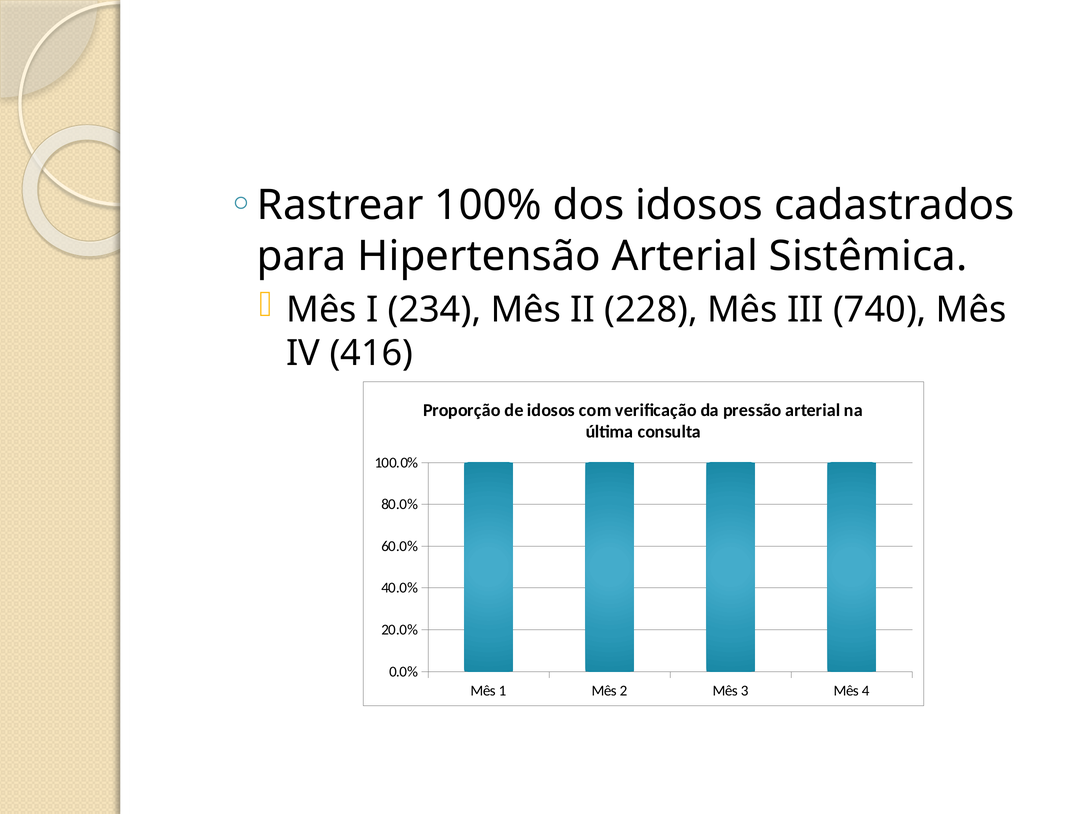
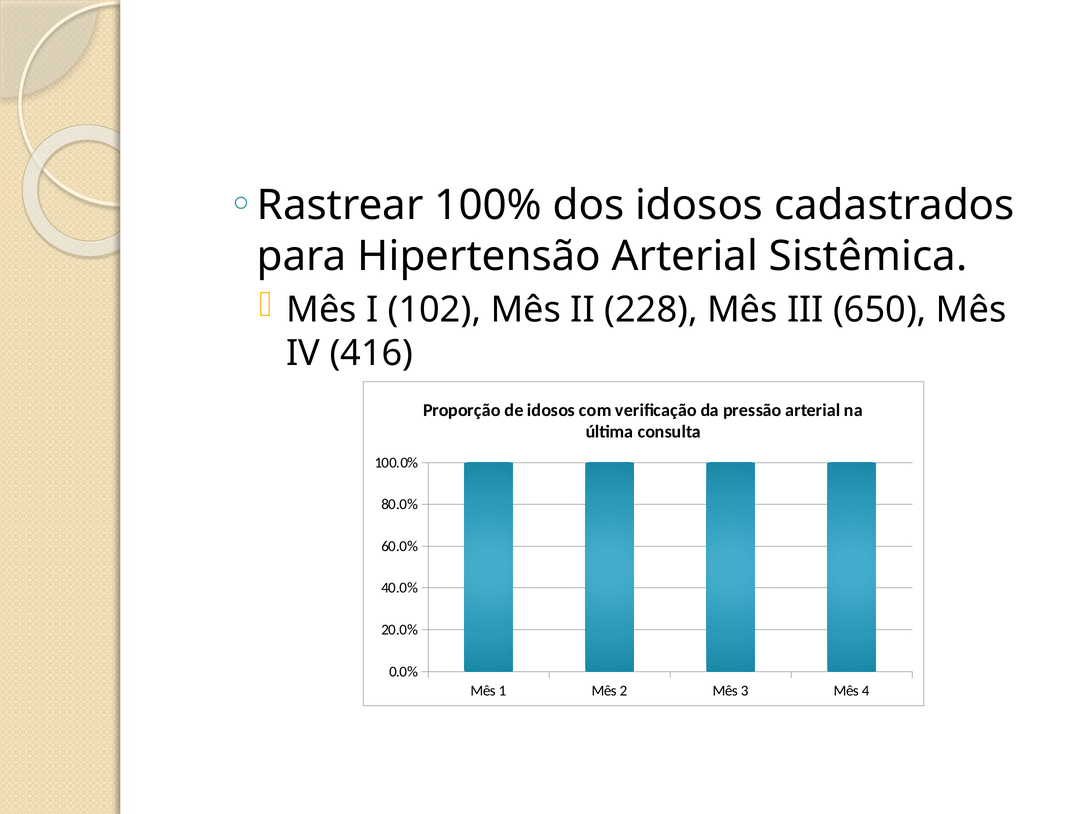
234: 234 -> 102 (434, 310)
740: 740 -> 650 (880, 310)
